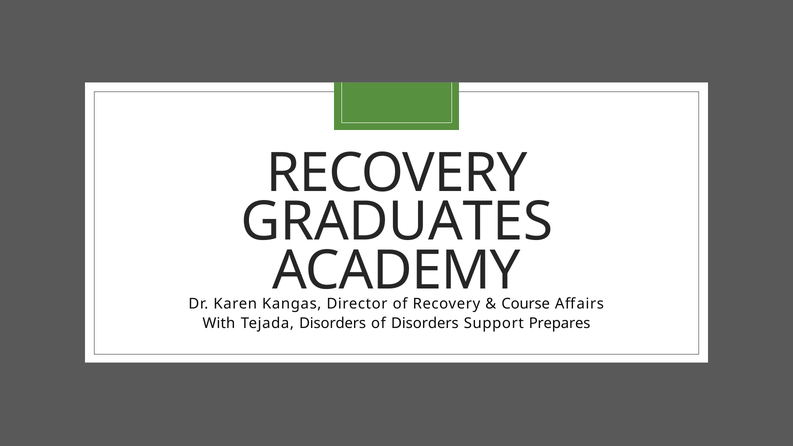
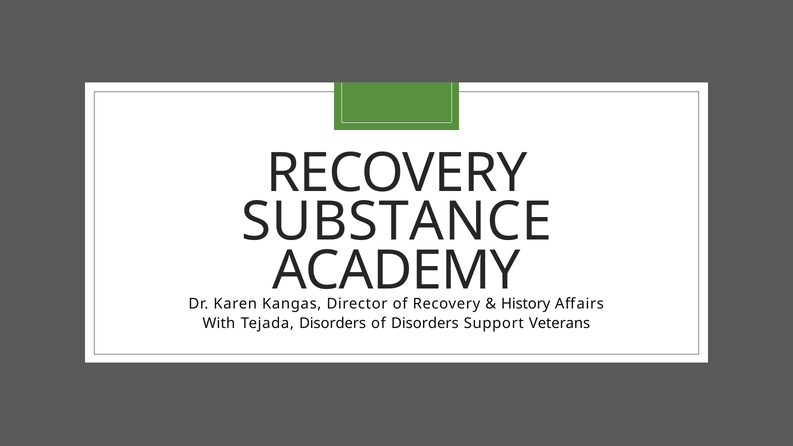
GRADUATES: GRADUATES -> SUBSTANCE (397, 222)
Course: Course -> History (526, 304)
Prepares: Prepares -> Veterans (560, 324)
